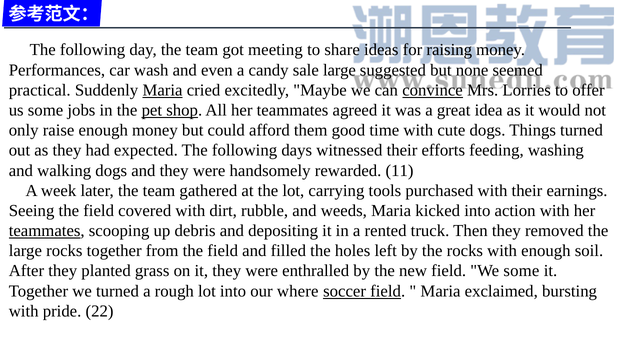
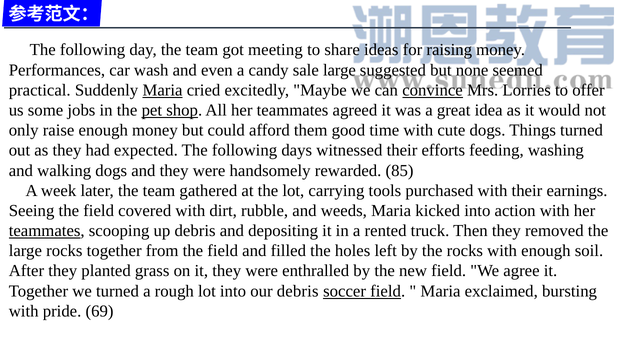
11: 11 -> 85 (400, 171)
We some: some -> agree (521, 271)
our where: where -> debris (298, 291)
22: 22 -> 69 (100, 311)
